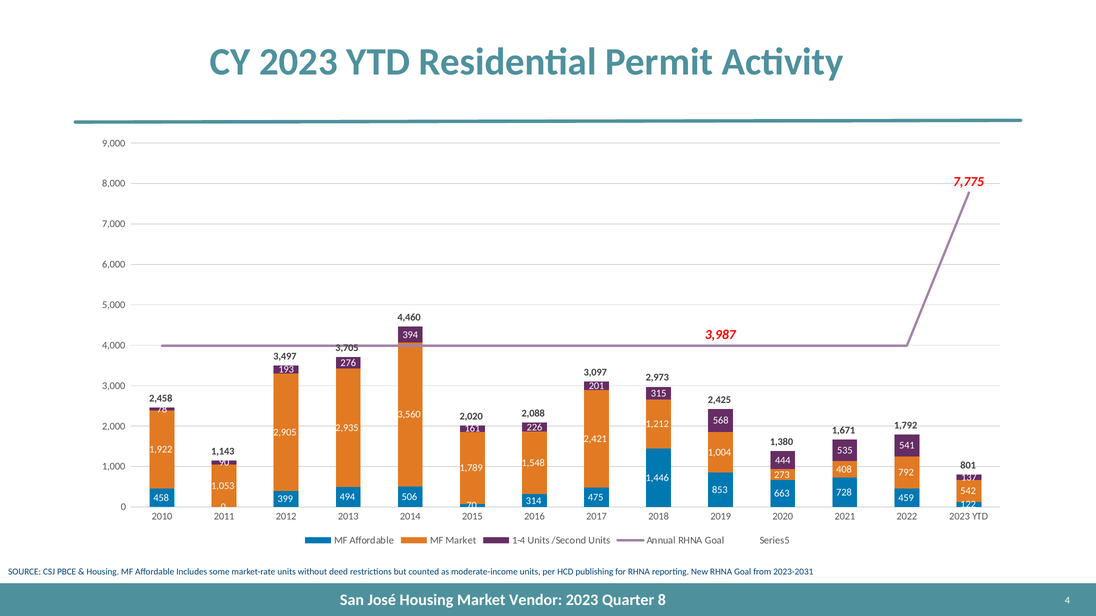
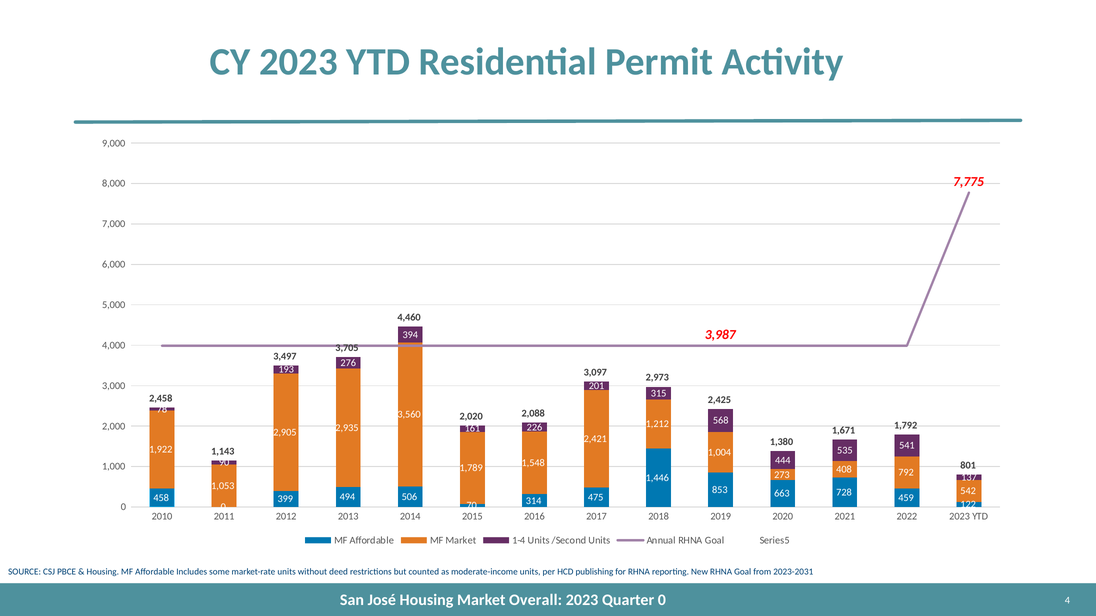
Vendor: Vendor -> Overall (536, 600)
Quarter 8: 8 -> 0 (662, 600)
